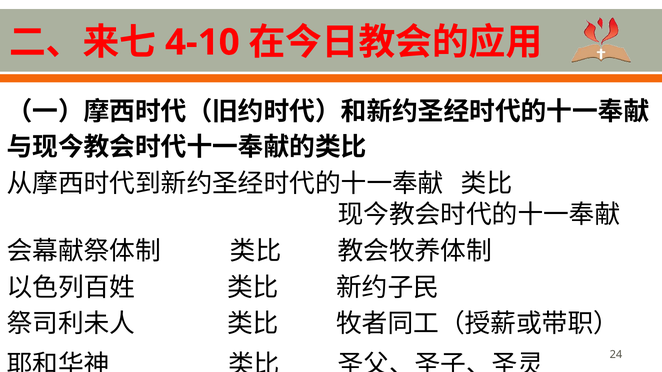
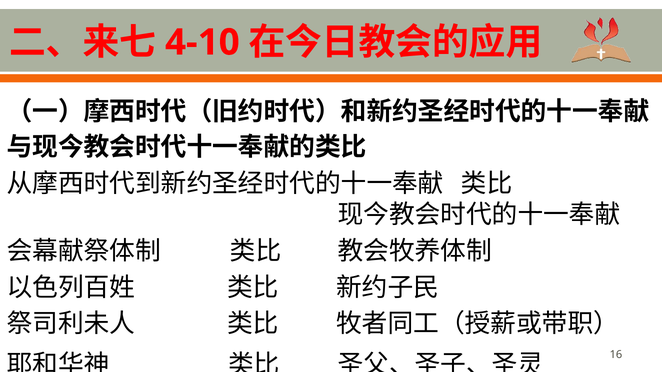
24: 24 -> 16 (616, 355)
